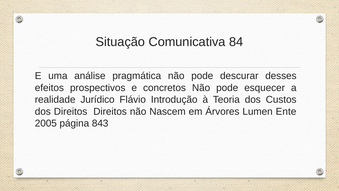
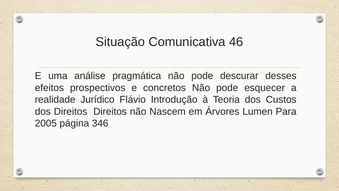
84: 84 -> 46 (236, 42)
Ente: Ente -> Para (286, 111)
843: 843 -> 346 (100, 123)
